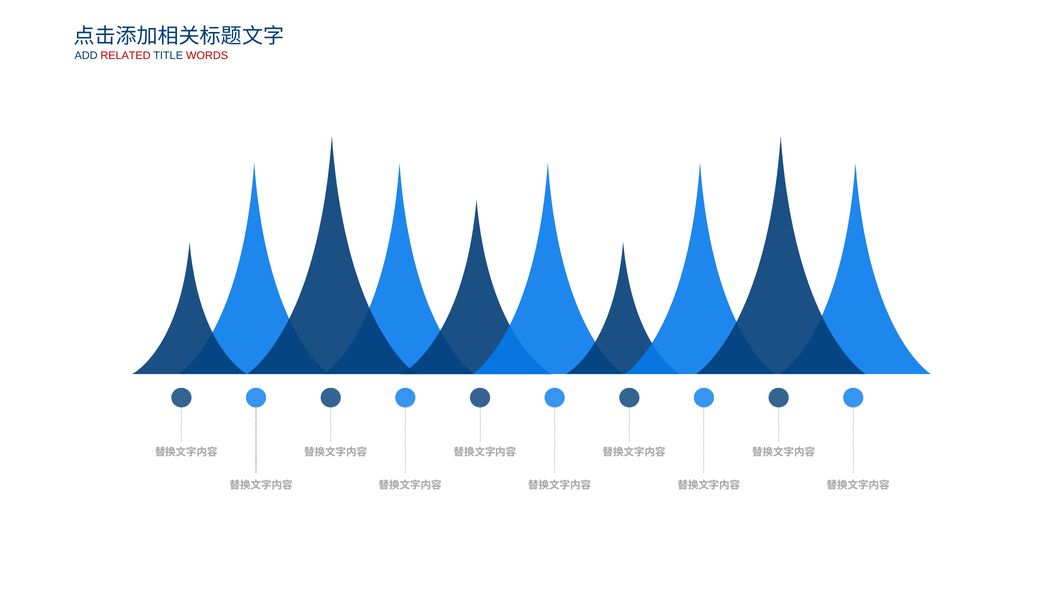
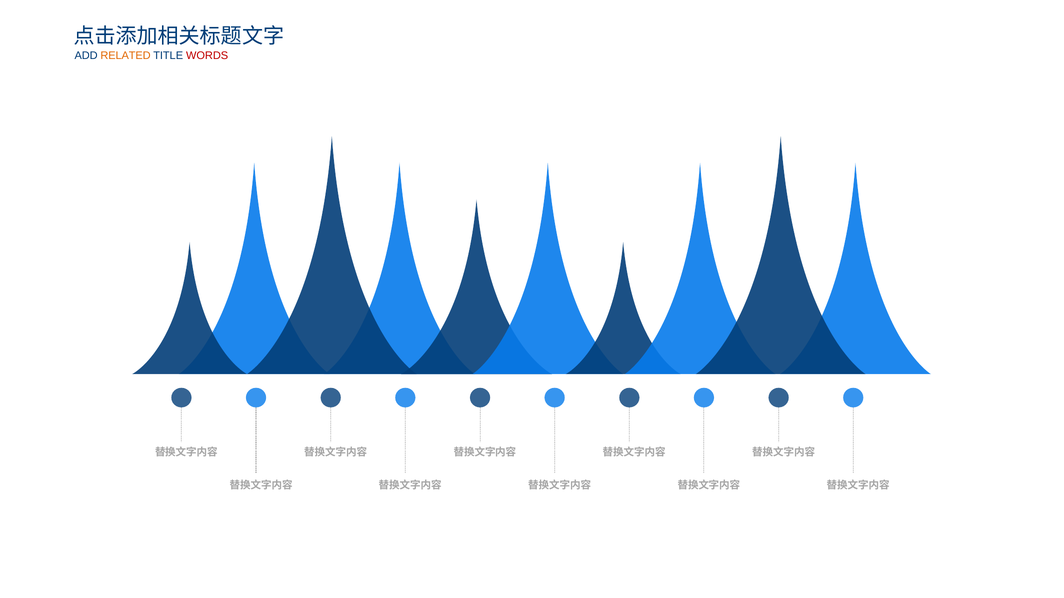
RELATED colour: red -> orange (126, 56)
